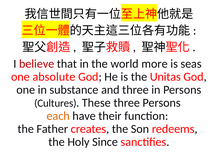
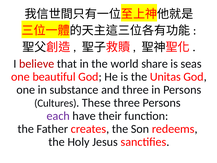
more: more -> share (155, 64)
absolute: absolute -> beautiful (54, 77)
each colour: orange -> purple (58, 116)
Since: Since -> Jesus (105, 142)
